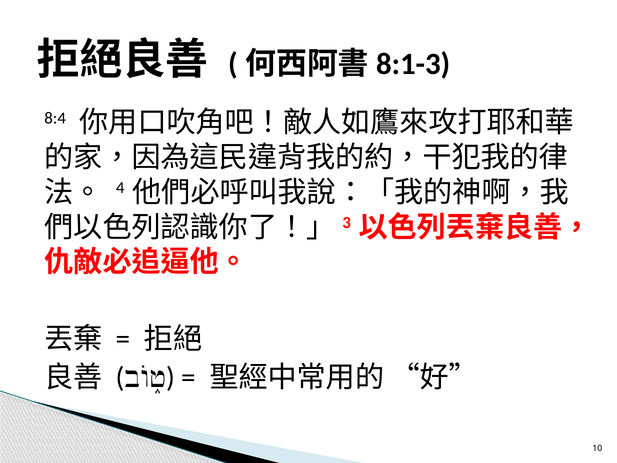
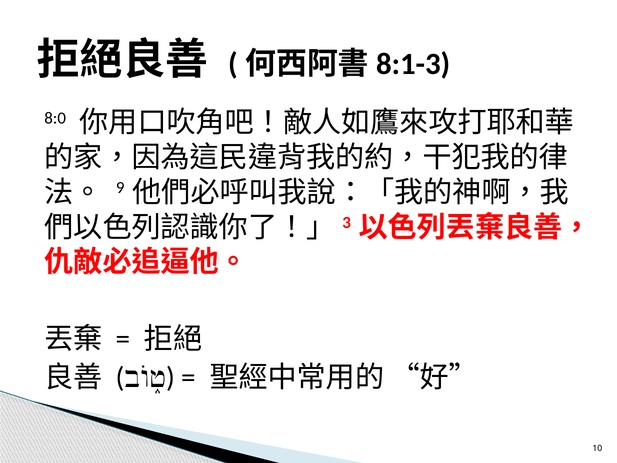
8:4: 8:4 -> 8:0 (55, 118)
4: 4 -> 9 (120, 188)
